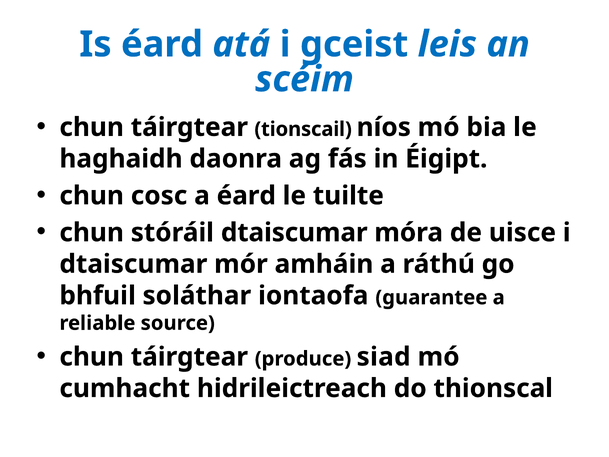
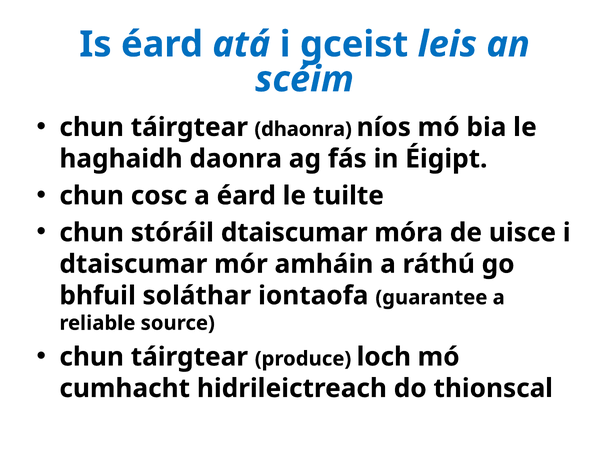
tionscail: tionscail -> dhaonra (303, 129)
siad: siad -> loch (384, 357)
